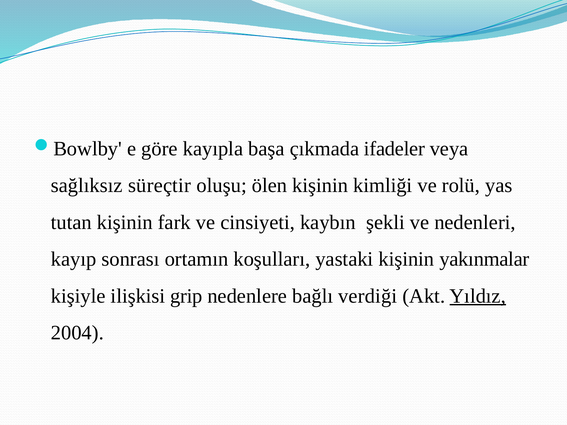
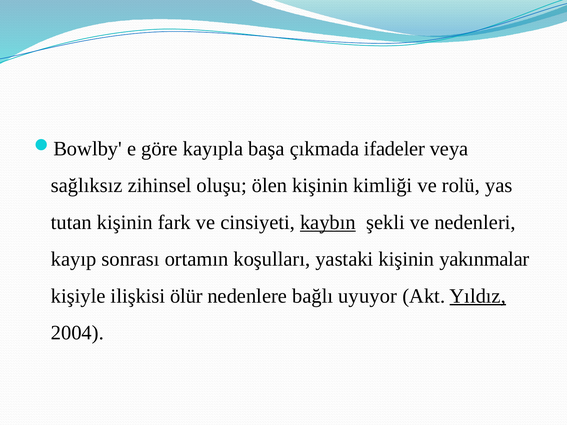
süreçtir: süreçtir -> zihinsel (160, 186)
kaybın underline: none -> present (328, 222)
grip: grip -> ölür (186, 296)
verdiği: verdiği -> uyuyor (368, 296)
